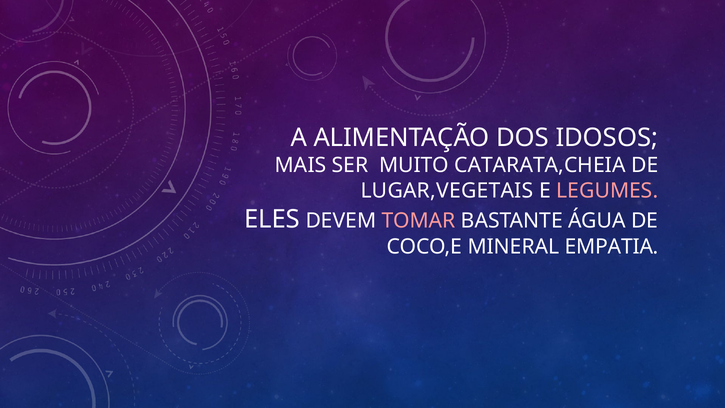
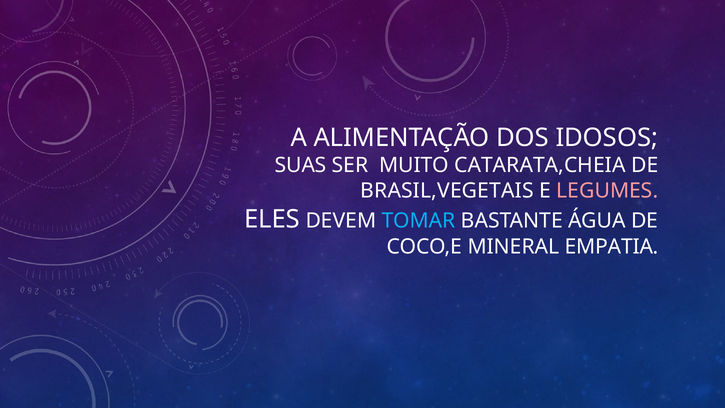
MAIS: MAIS -> SUAS (301, 165)
LUGAR,VEGETAIS: LUGAR,VEGETAIS -> BRASIL,VEGETAIS (447, 191)
TOMAR colour: pink -> light blue (419, 221)
